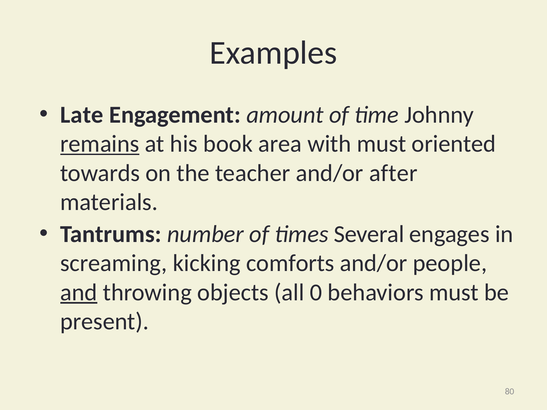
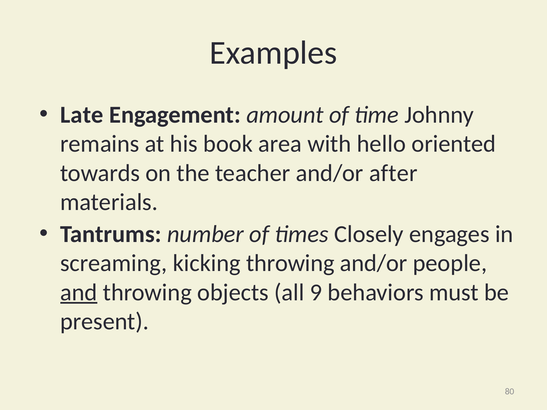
remains underline: present -> none (100, 144)
with must: must -> hello (381, 144)
Several: Several -> Closely (369, 234)
kicking comforts: comforts -> throwing (290, 263)
0: 0 -> 9 (316, 293)
